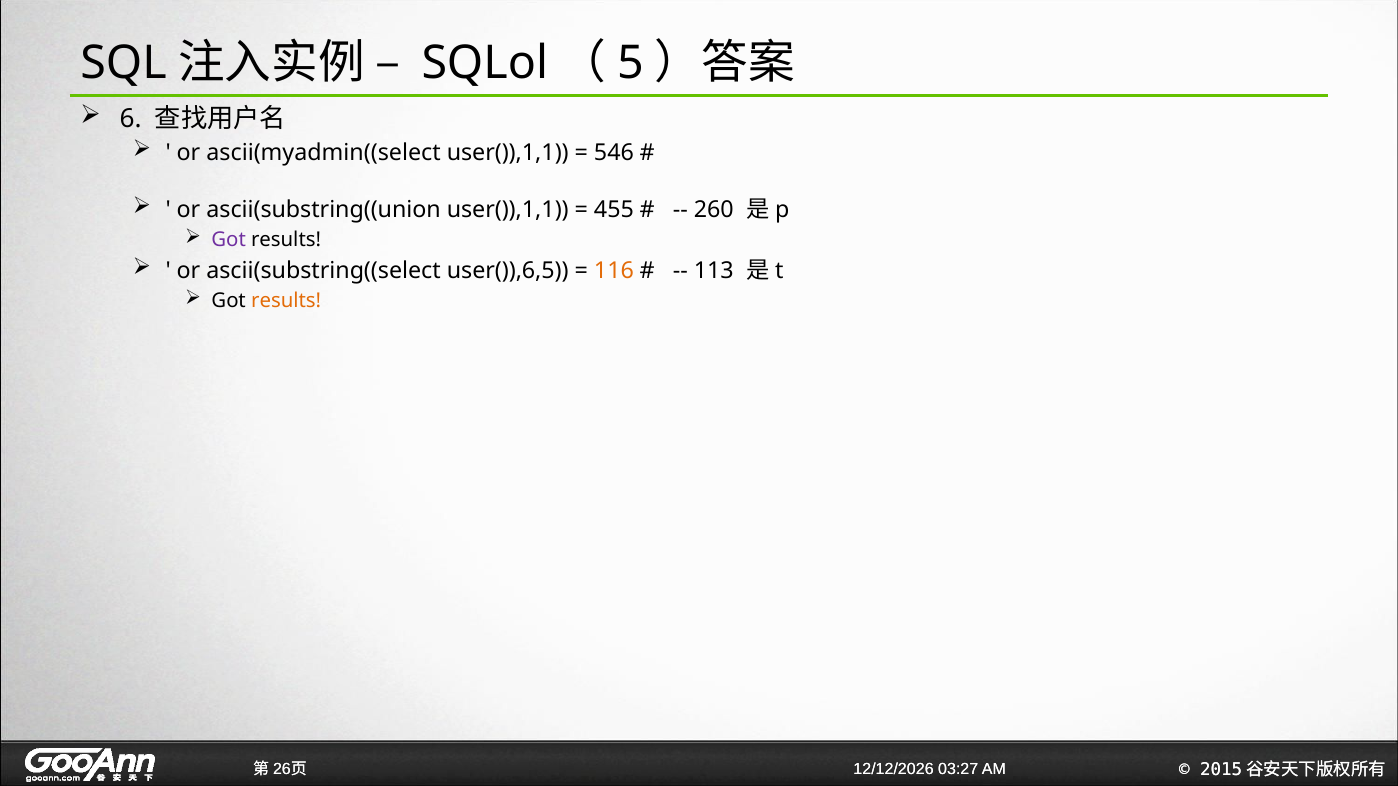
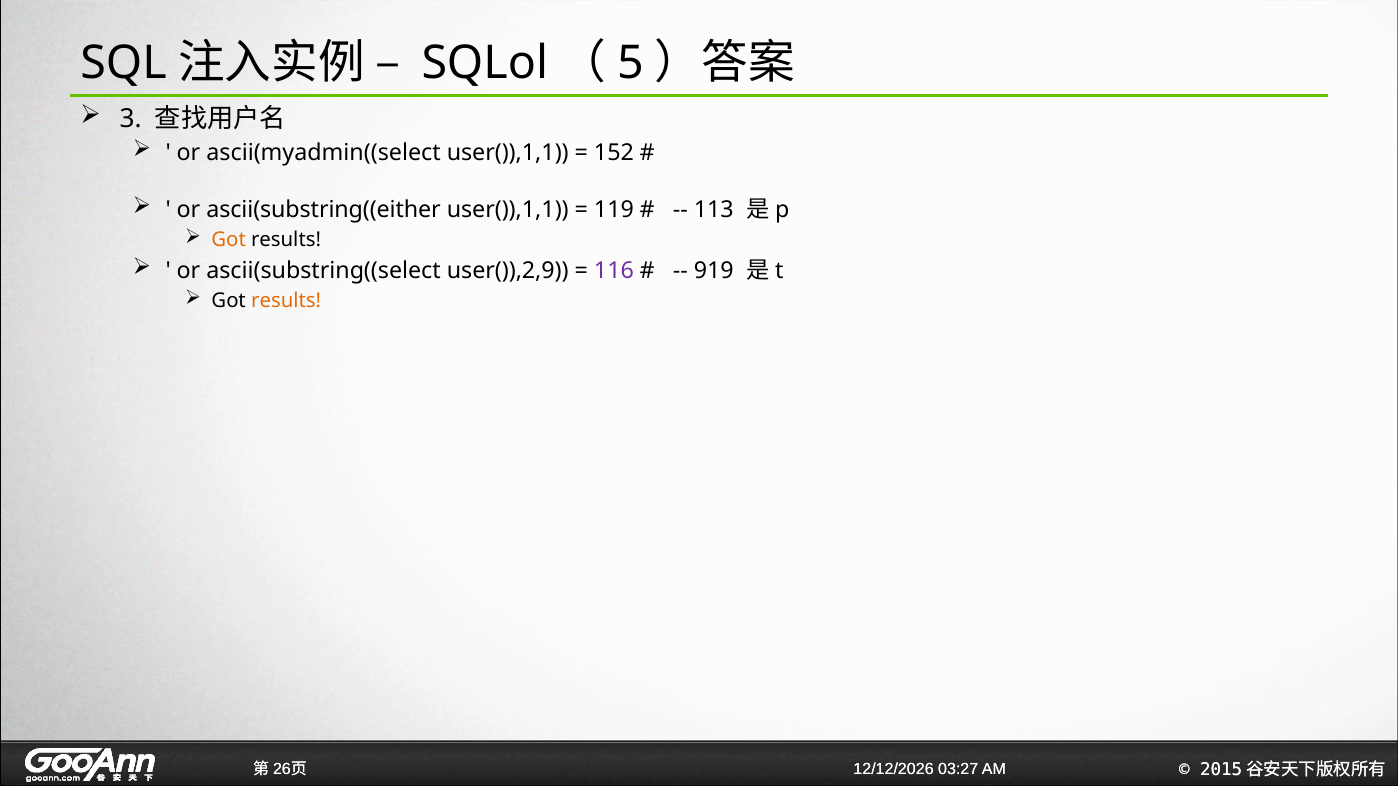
6: 6 -> 3 (131, 119)
546: 546 -> 152 (614, 153)
ascii(substring((union: ascii(substring((union -> ascii(substring((either (324, 210)
455: 455 -> 119 (614, 210)
260: 260 -> 113 (714, 210)
Got colour: purple -> orange (229, 240)
user()),6,5: user()),6,5 -> user()),2,9 (508, 271)
116 colour: orange -> purple (614, 271)
113: 113 -> 919 (714, 271)
